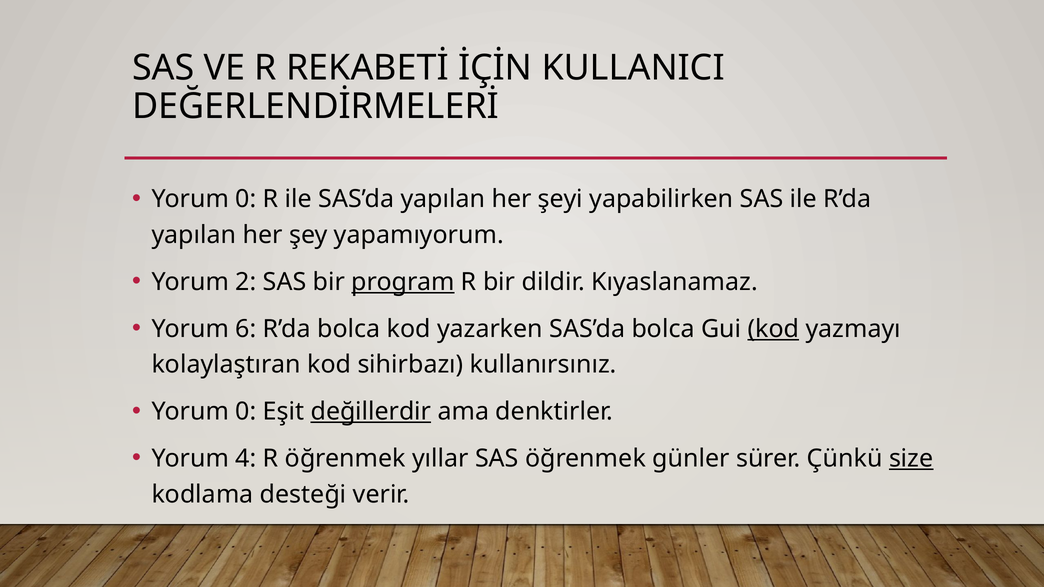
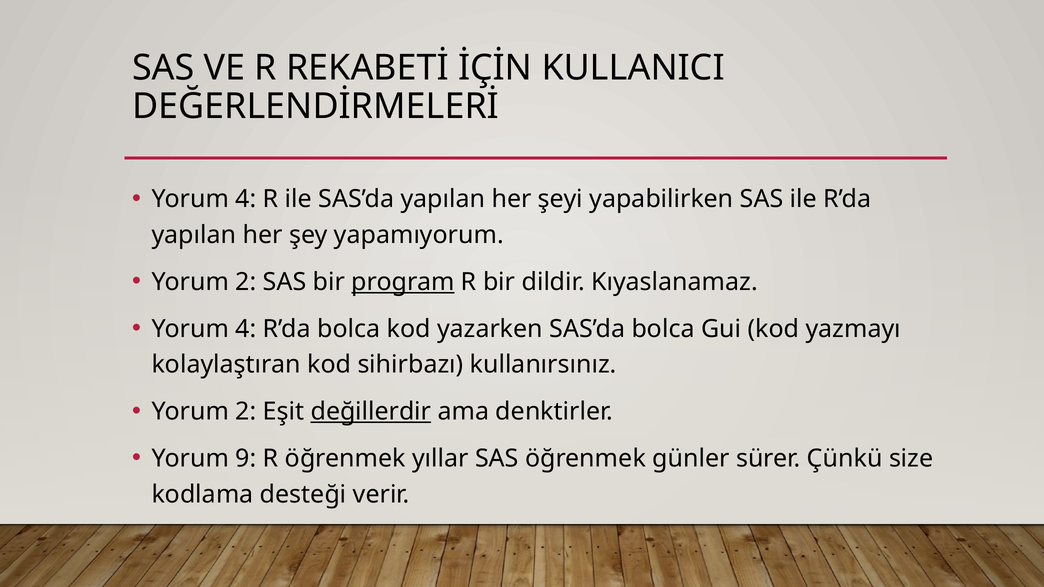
0: 0 -> 4 (246, 199)
6: 6 -> 4 (246, 329)
kod underline: present -> none (773, 329)
0: 0 -> 2 (246, 412)
4: 4 -> 9 (246, 459)
size underline: present -> none (911, 459)
